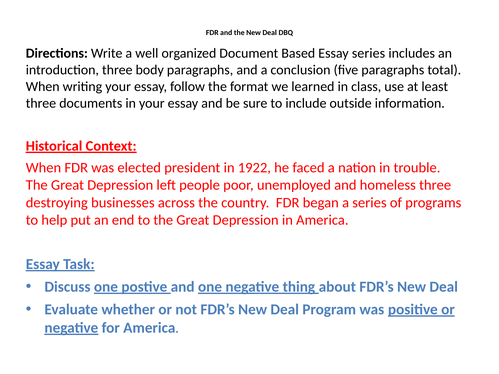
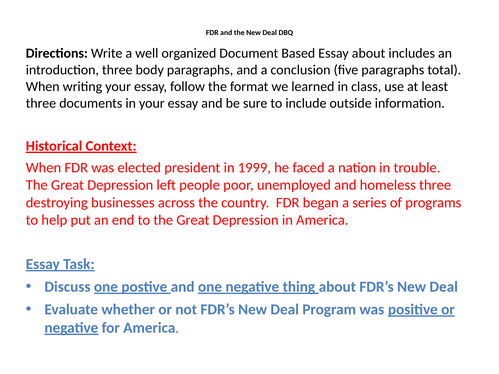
Essay series: series -> about (369, 53)
1922: 1922 -> 1999 (254, 168)
